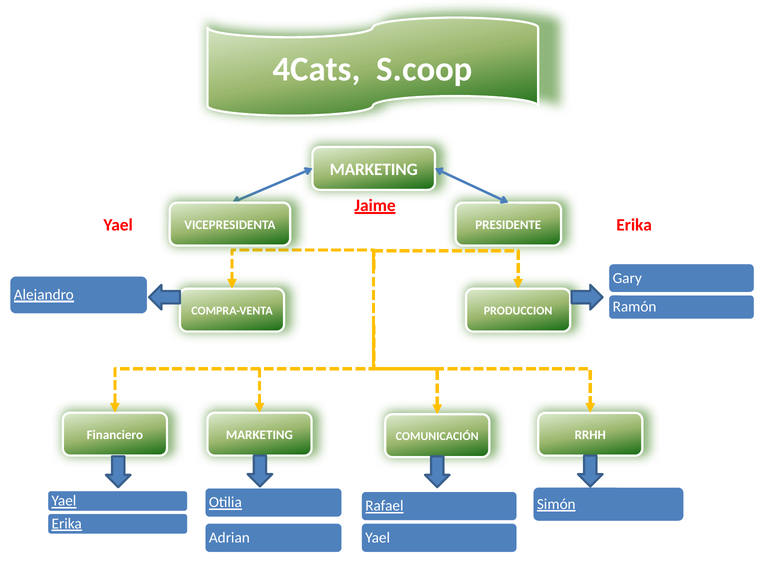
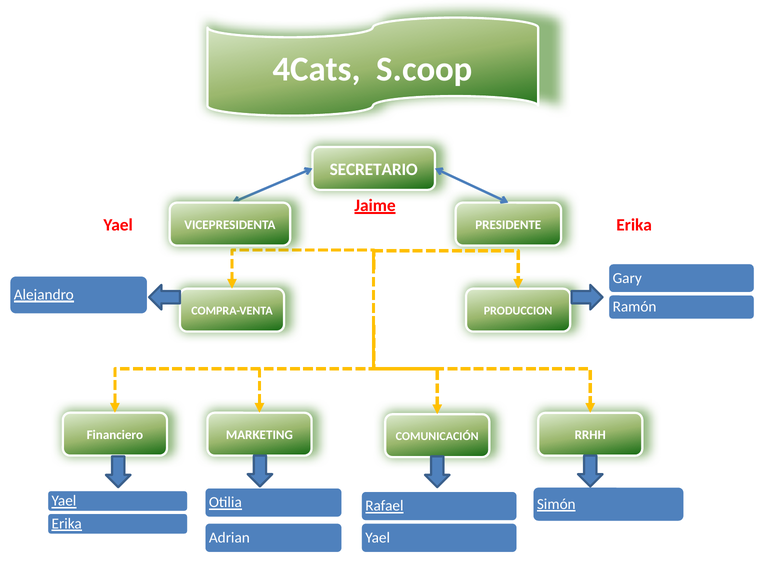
MARKETING: MARKETING -> SECRETARIO (374, 170)
